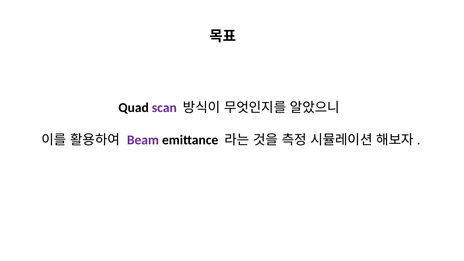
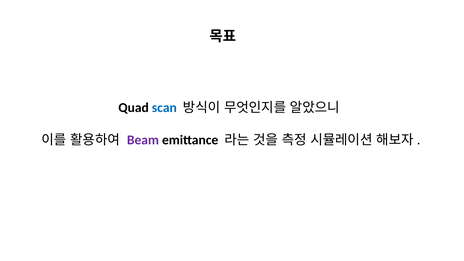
scan colour: purple -> blue (164, 108)
